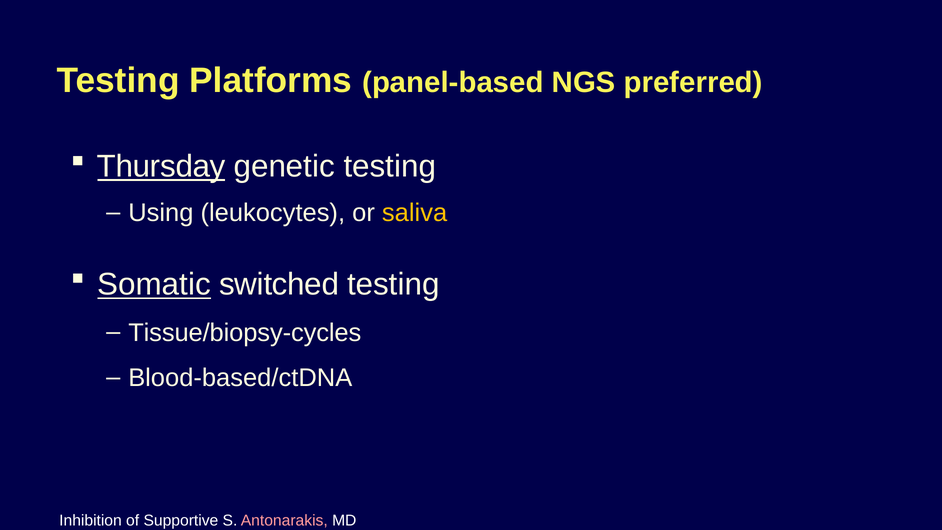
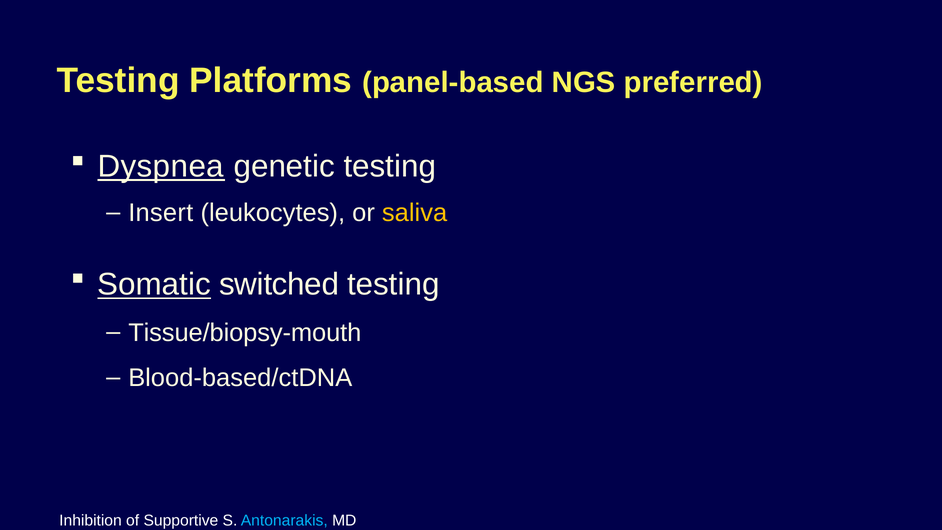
Thursday: Thursday -> Dyspnea (161, 166)
Using: Using -> Insert (161, 213)
Tissue/biopsy-cycles: Tissue/biopsy-cycles -> Tissue/biopsy-mouth (245, 333)
Antonarakis colour: pink -> light blue (284, 520)
